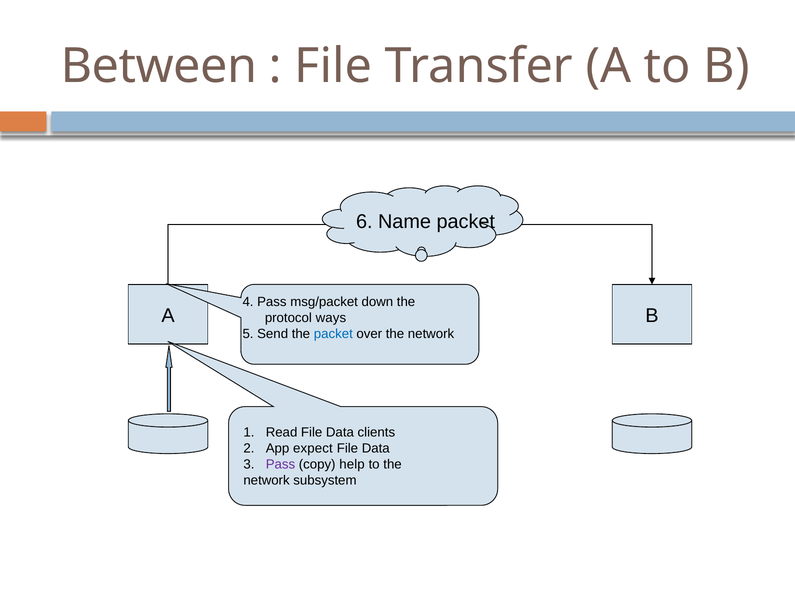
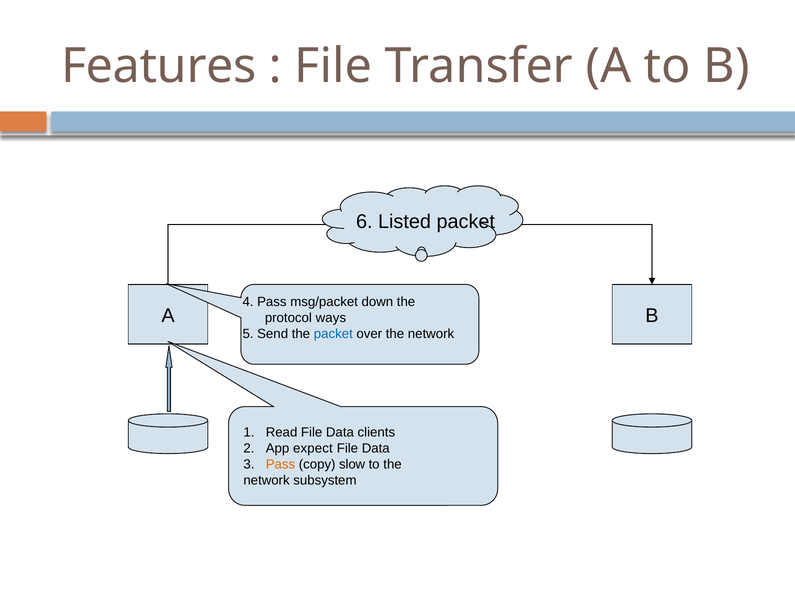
Between: Between -> Features (159, 66)
Name: Name -> Listed (405, 221)
Pass colour: purple -> orange (280, 464)
help: help -> slow (352, 464)
